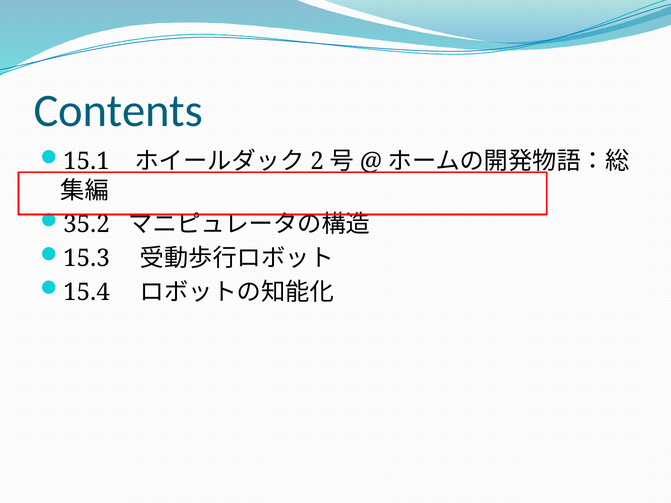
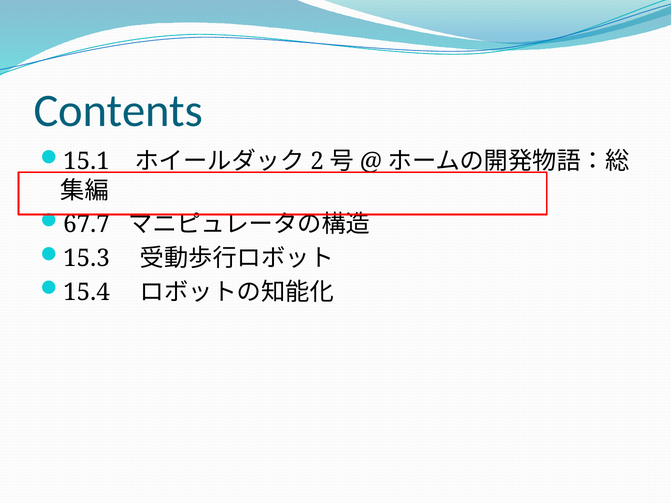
35.2: 35.2 -> 67.7 (86, 225)
